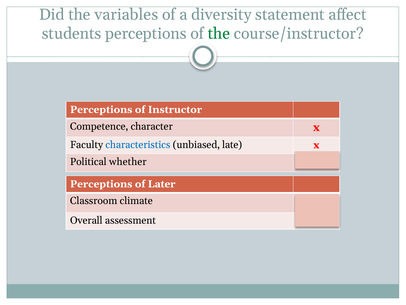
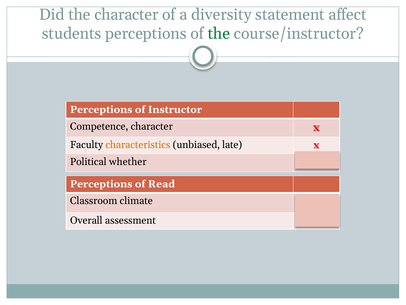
the variables: variables -> character (126, 14)
characteristics colour: blue -> orange (138, 145)
Later: Later -> Read (161, 184)
